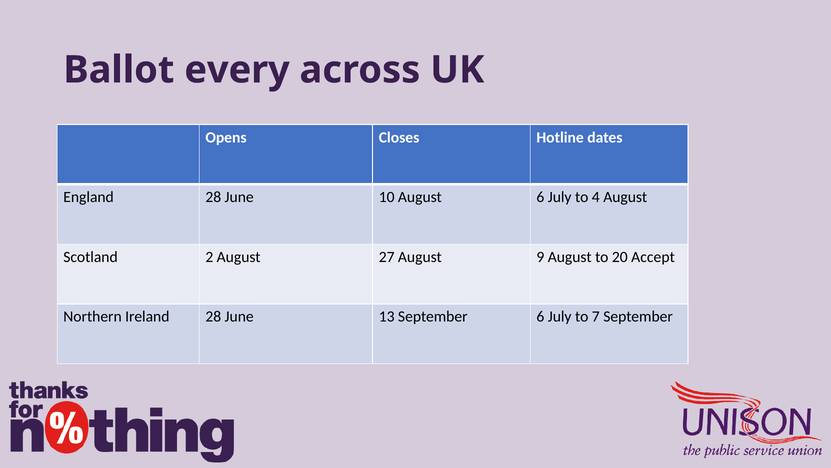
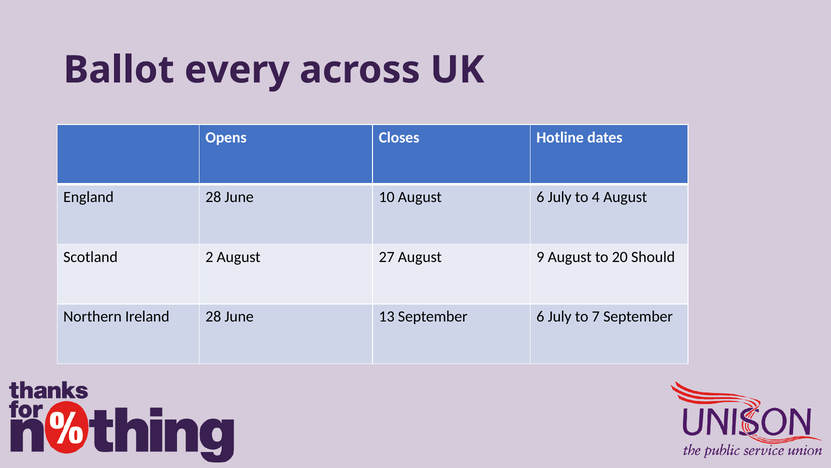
Accept: Accept -> Should (653, 257)
